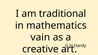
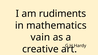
traditional: traditional -> rudiments (62, 14)
